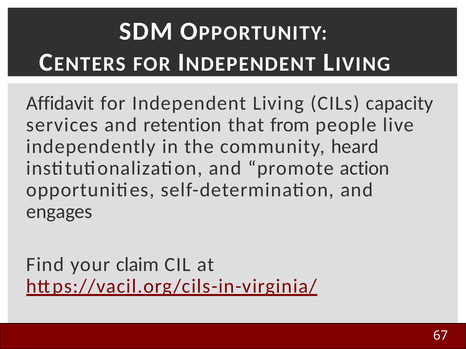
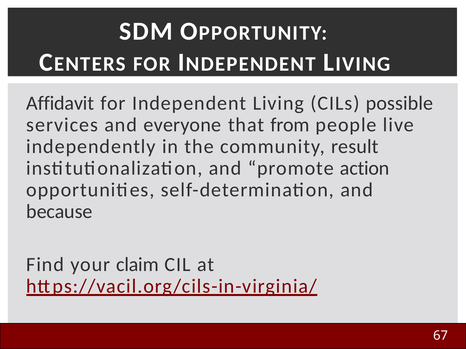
capacity: capacity -> possible (400, 103)
retention: retention -> everyone (182, 125)
heard: heard -> result (355, 147)
engages: engages -> because (59, 212)
